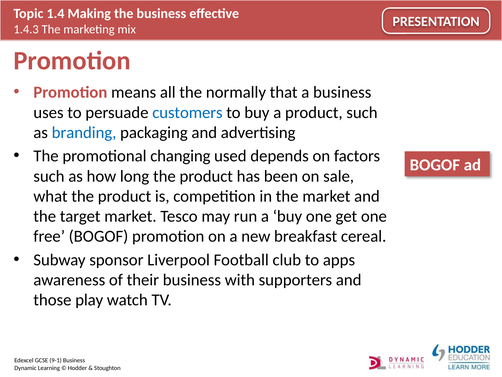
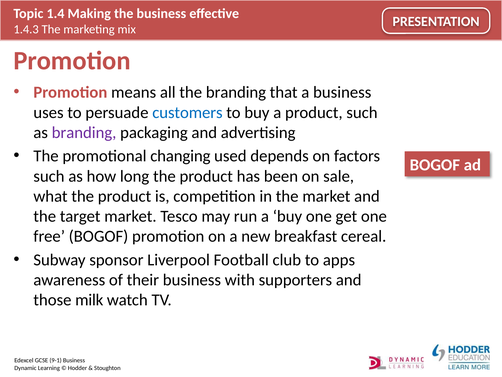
the normally: normally -> branding (236, 92)
branding colour: blue -> purple (84, 132)
play: play -> milk (89, 300)
